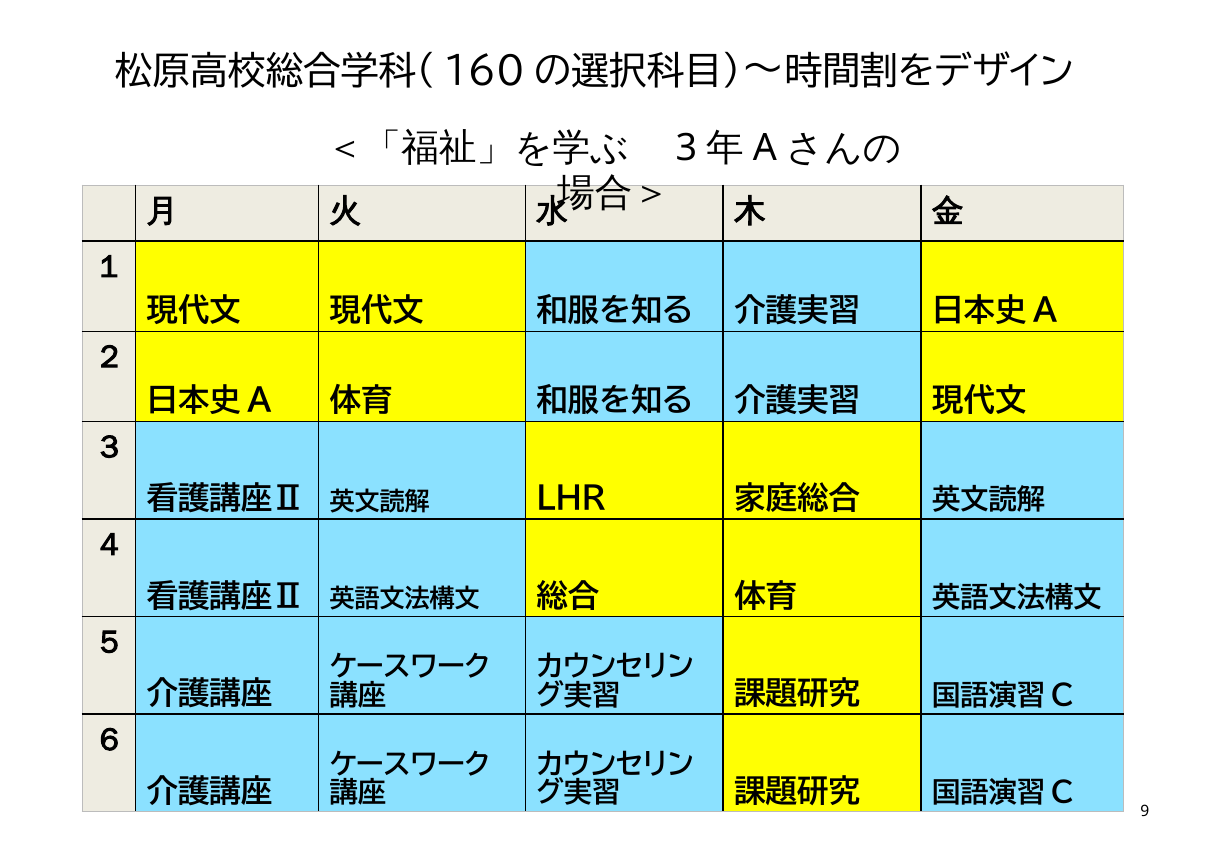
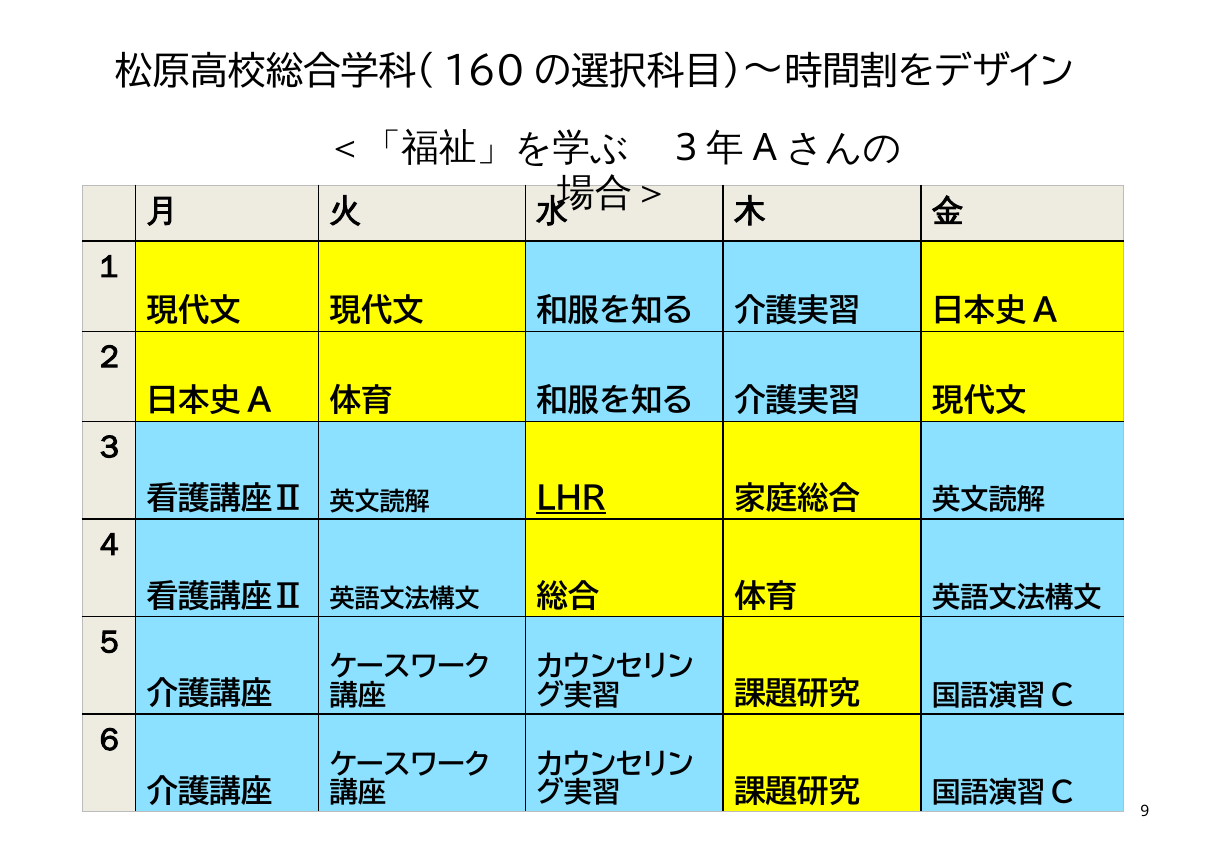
LHR underline: none -> present (571, 499)
